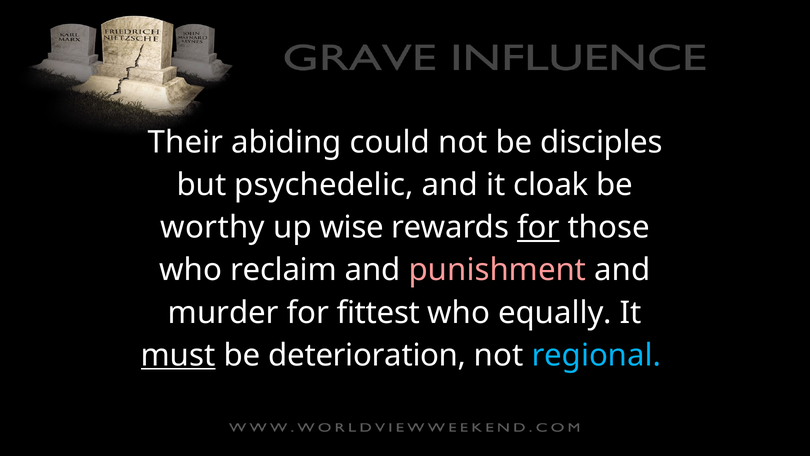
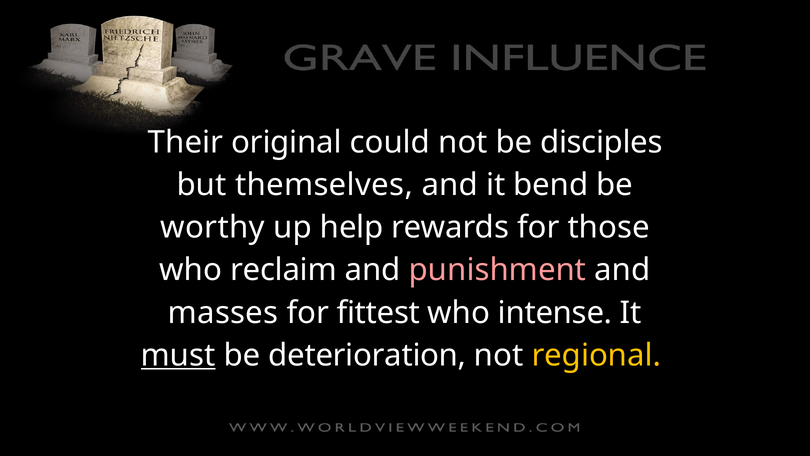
abiding: abiding -> original (286, 142)
psychedelic: psychedelic -> themselves (324, 185)
cloak: cloak -> bend (551, 185)
wise: wise -> help (352, 227)
for underline: present -> none (538, 227)
murder: murder -> masses (223, 312)
equally: equally -> intense (555, 312)
regional colour: light blue -> yellow (596, 355)
